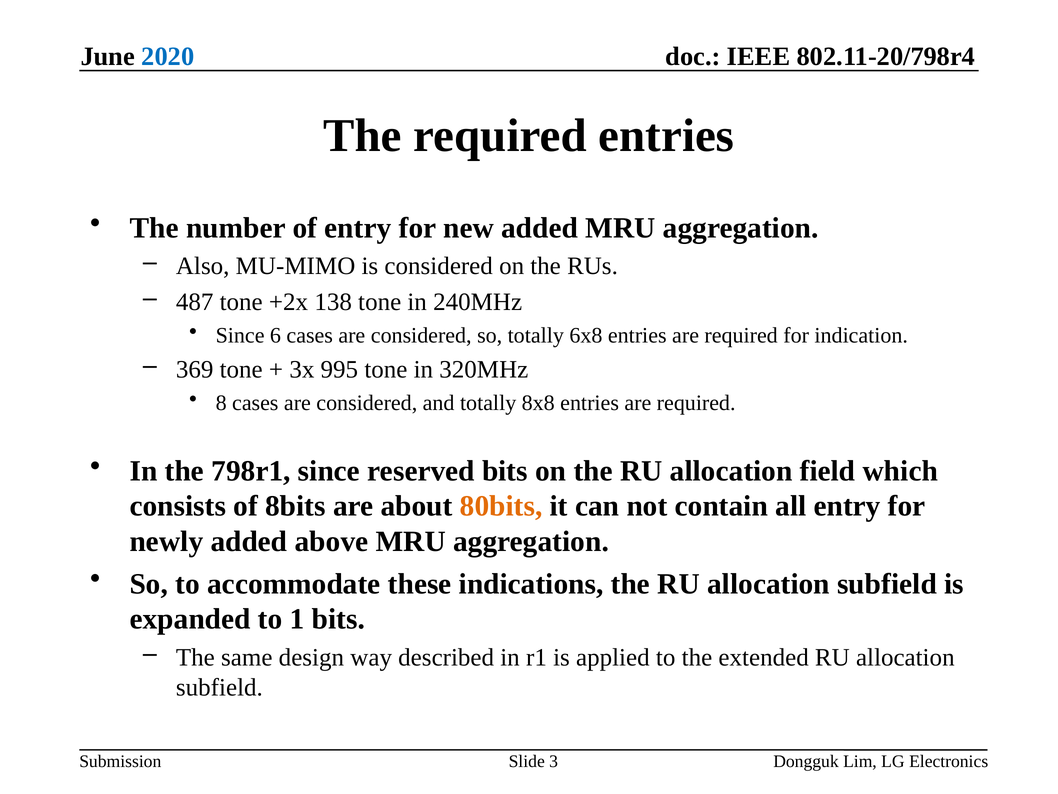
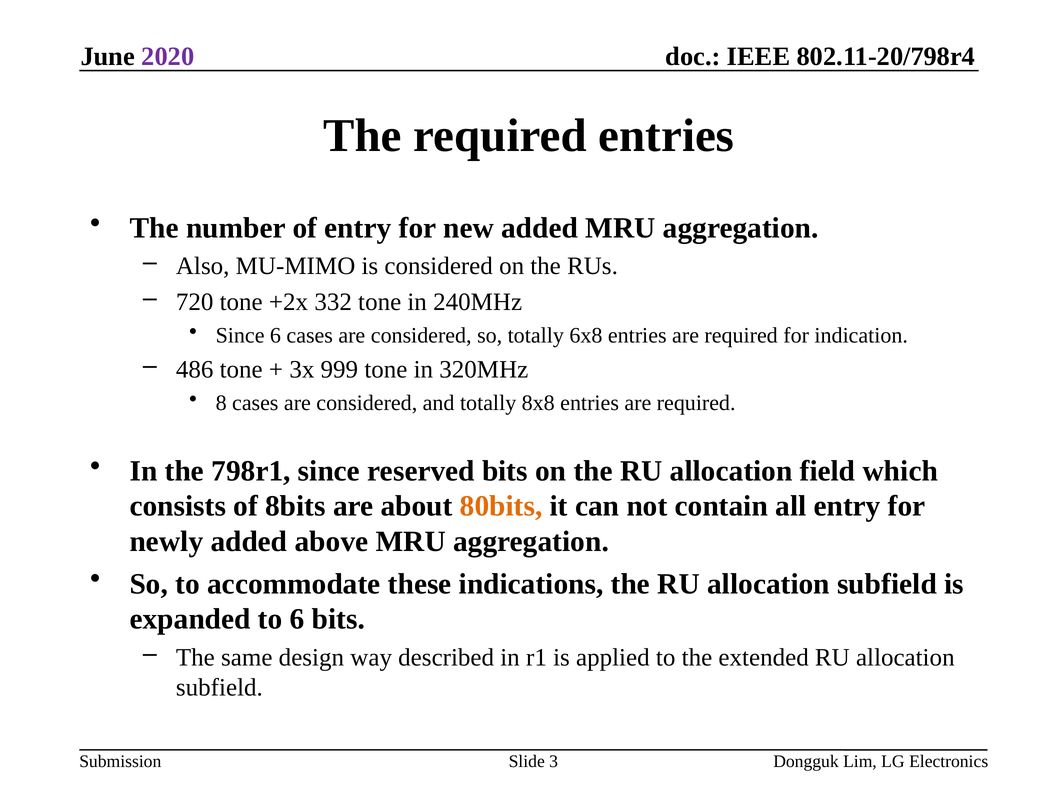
2020 colour: blue -> purple (168, 56)
487: 487 -> 720 (195, 302)
138: 138 -> 332 (333, 302)
369: 369 -> 486 (195, 369)
995: 995 -> 999 (339, 369)
to 1: 1 -> 6 (297, 619)
